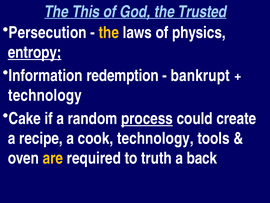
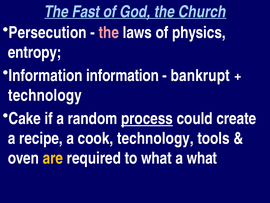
This: This -> Fast (86, 12)
Trusted: Trusted -> Church (202, 12)
the colour: yellow -> pink (109, 33)
entropy underline: present -> none (35, 52)
Information redemption: redemption -> information (123, 75)
to truth: truth -> what (156, 158)
a back: back -> what (202, 158)
